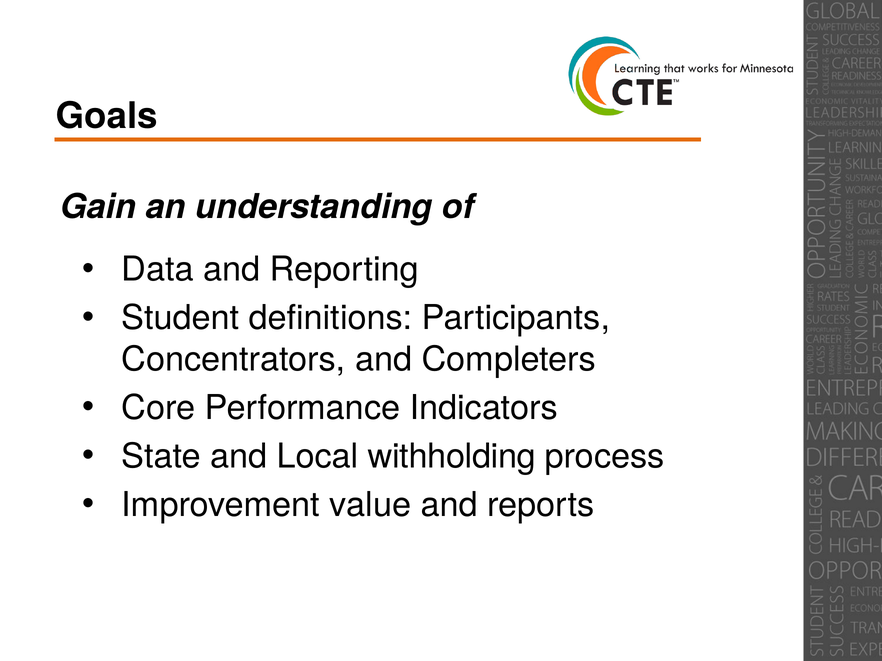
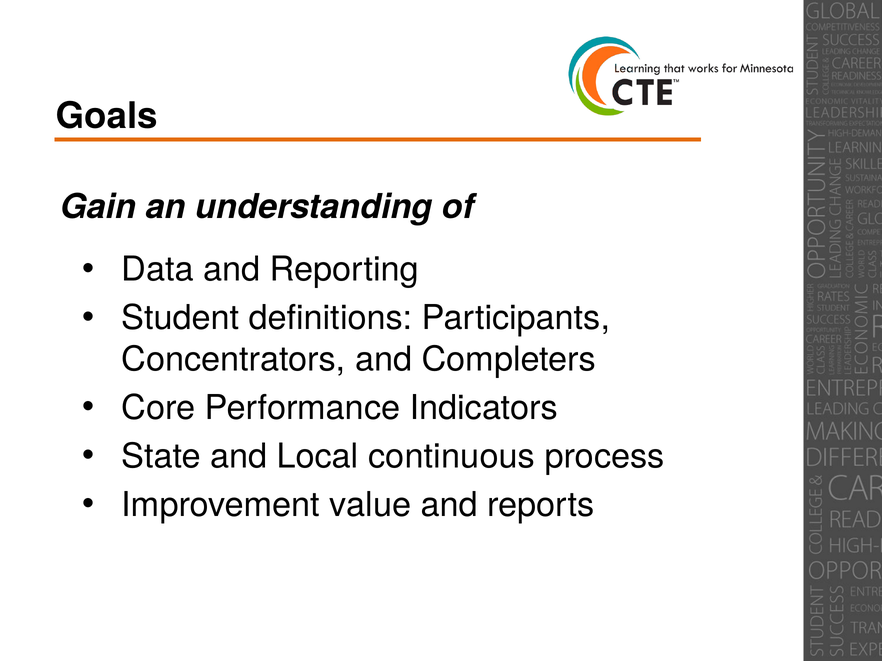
withholding: withholding -> continuous (452, 457)
